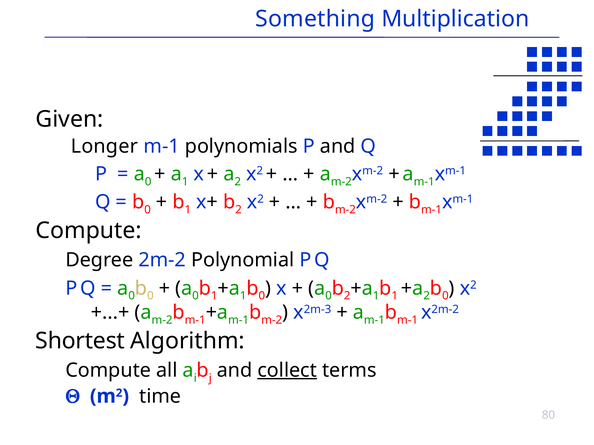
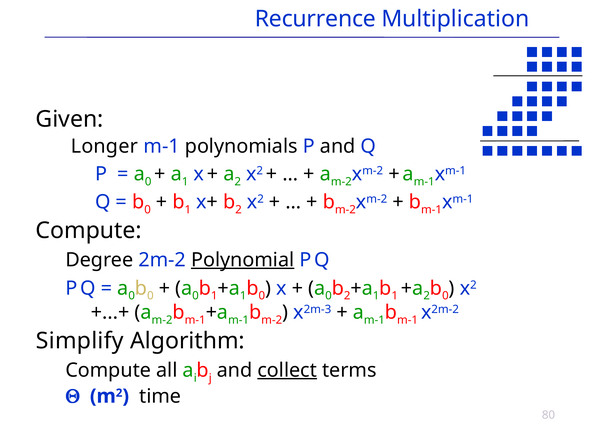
Something: Something -> Recurrence (315, 19)
Polynomial underline: none -> present (243, 260)
Shortest: Shortest -> Simplify (80, 341)
